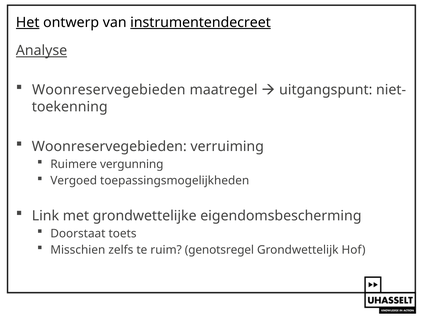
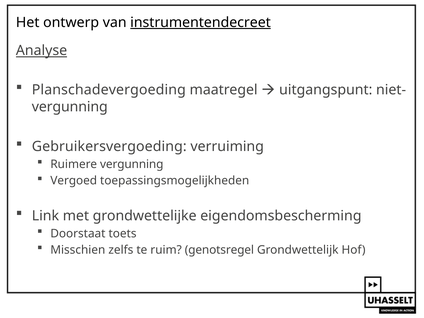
Het underline: present -> none (28, 22)
Woonreservegebieden: Woonreservegebieden -> Planschadevergoeding (109, 90)
toekenning: toekenning -> vergunning (70, 107)
Woonreservegebieden: Woonreservegebieden -> Gebruikersvergoeding (109, 146)
